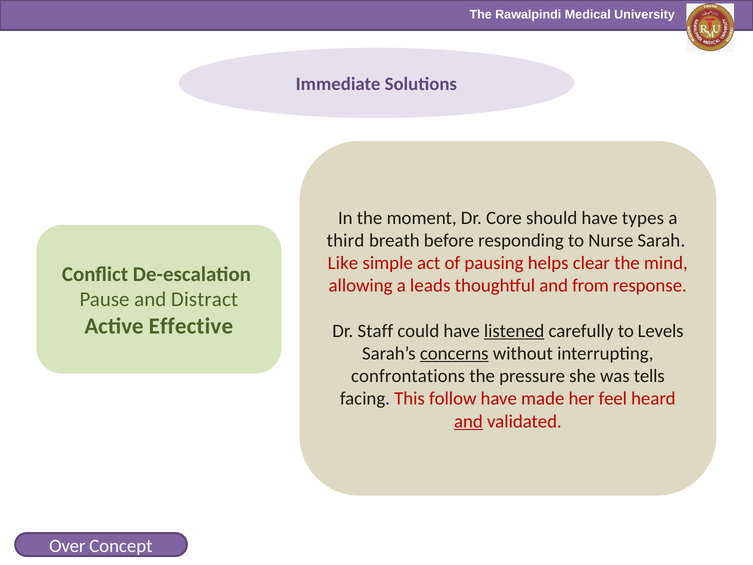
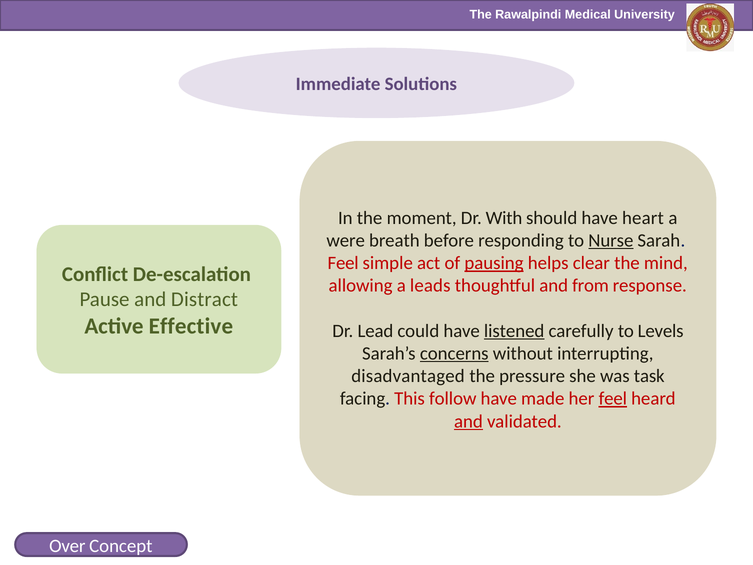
Core: Core -> With (504, 218)
types: types -> heart (643, 218)
third: third -> were (346, 240)
Nurse underline: none -> present (611, 240)
Like: Like -> Feel (343, 263)
pausing underline: none -> present (494, 263)
Staff: Staff -> Lead (375, 331)
confrontations: confrontations -> disadvantaged (408, 376)
tells: tells -> task (649, 376)
feel underline: none -> present (613, 399)
